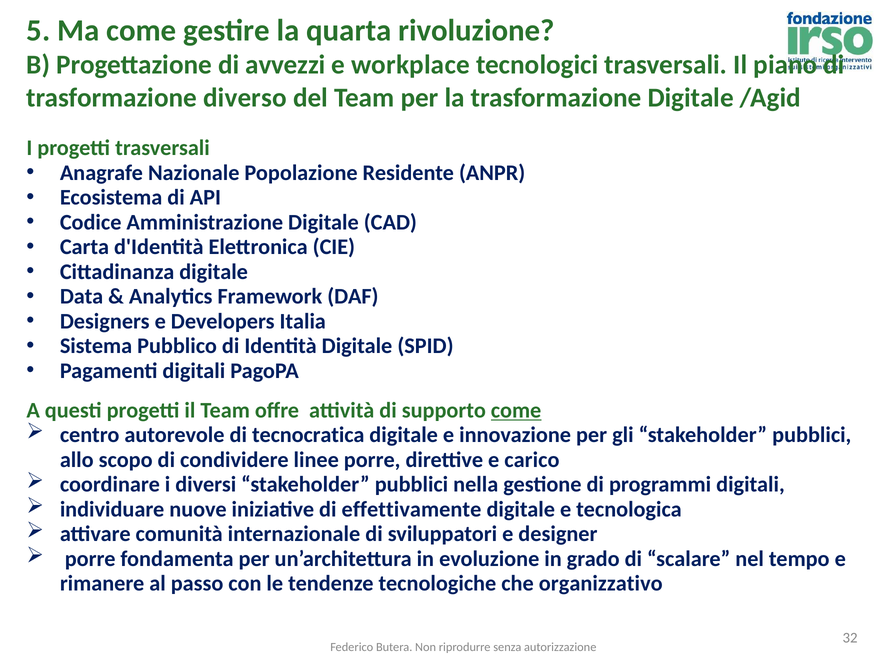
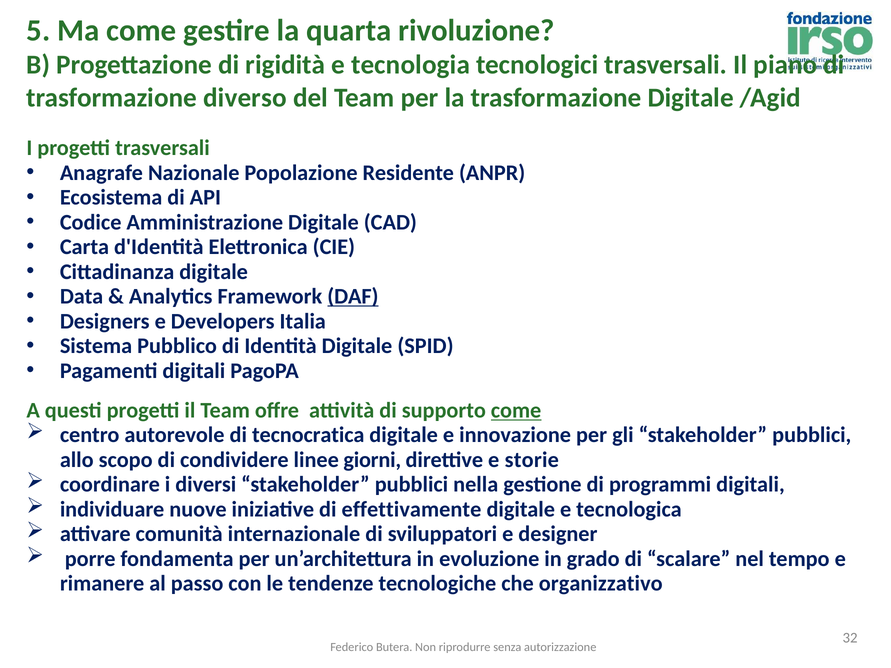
avvezzi: avvezzi -> rigidità (285, 65)
workplace: workplace -> tecnologia (410, 65)
DAF underline: none -> present (353, 297)
linee porre: porre -> giorni (372, 460)
carico: carico -> storie (532, 460)
